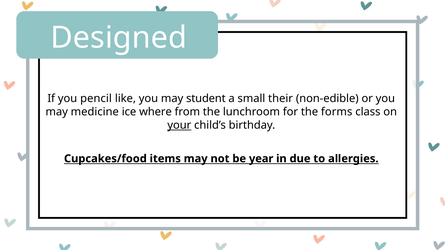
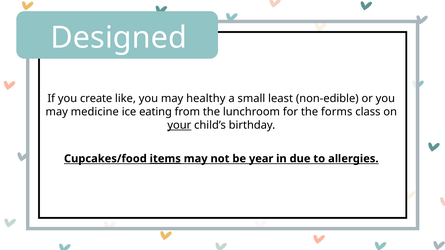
pencil: pencil -> create (96, 99)
student: student -> healthy (206, 99)
their: their -> least (281, 99)
where: where -> eating (156, 112)
items underline: none -> present (165, 159)
